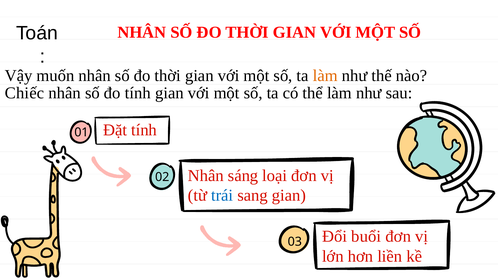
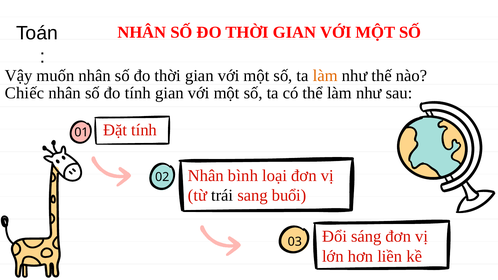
sáng: sáng -> bình (243, 176)
trái colour: blue -> black (222, 196)
sang gian: gian -> buổi (289, 196)
buổi: buổi -> sáng (366, 236)
